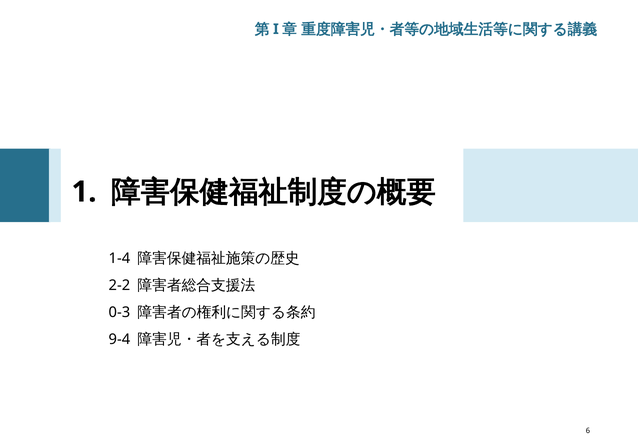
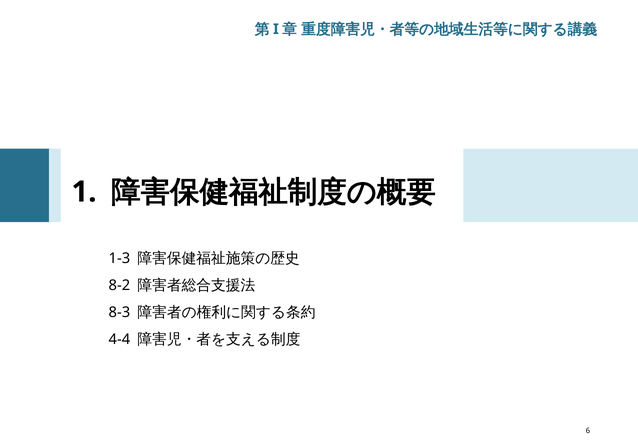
1-4: 1-4 -> 1-3 (119, 258)
2-2: 2-2 -> 8-2 (119, 285)
0-3: 0-3 -> 8-3 (119, 312)
9-4: 9-4 -> 4-4 (119, 339)
